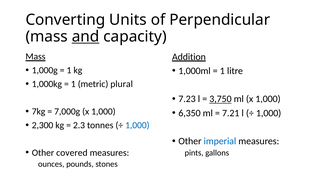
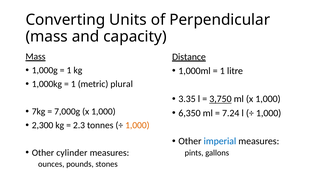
and underline: present -> none (86, 36)
Addition: Addition -> Distance (189, 57)
7.23: 7.23 -> 3.35 (187, 99)
7.21: 7.21 -> 7.24 (231, 113)
1,000 colour: blue -> orange (137, 125)
covered: covered -> cylinder (72, 152)
